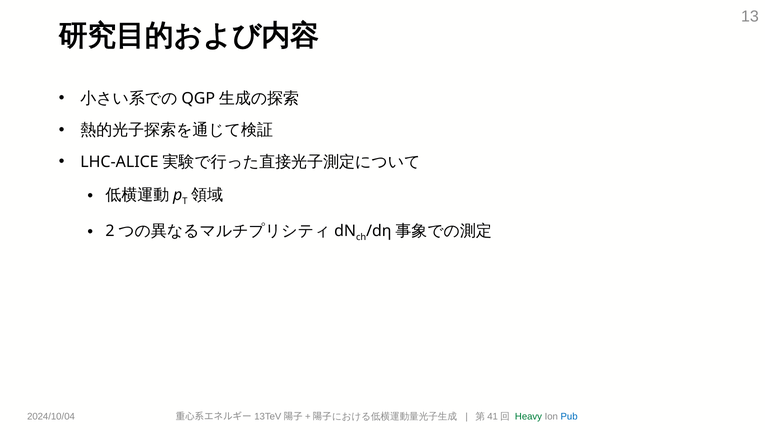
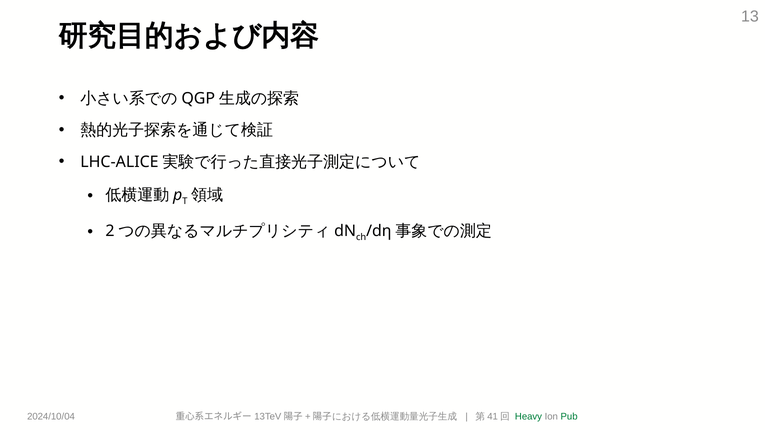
Pub colour: blue -> green (569, 417)
